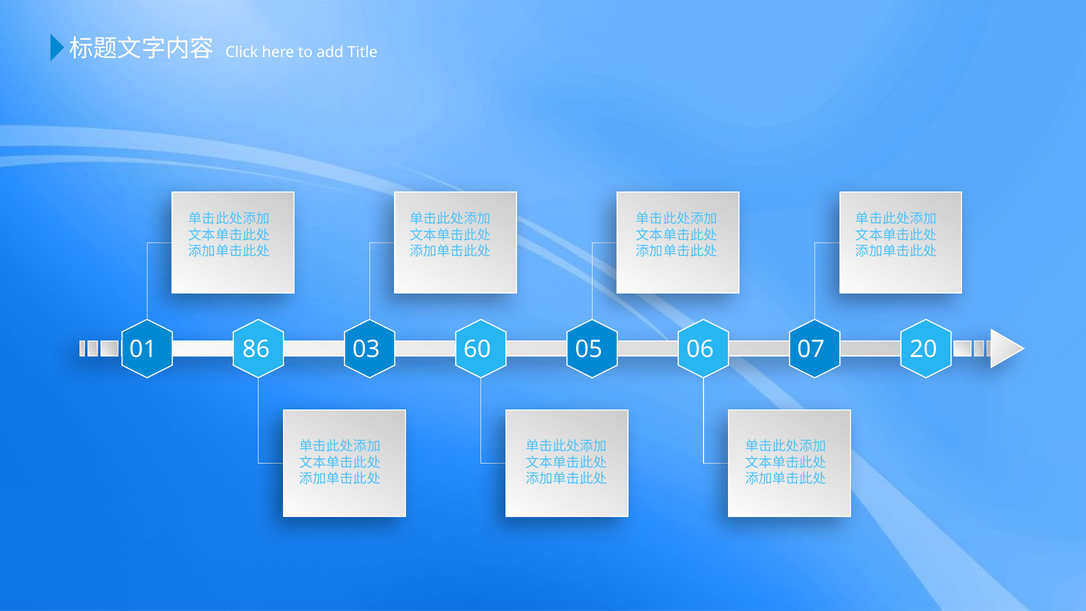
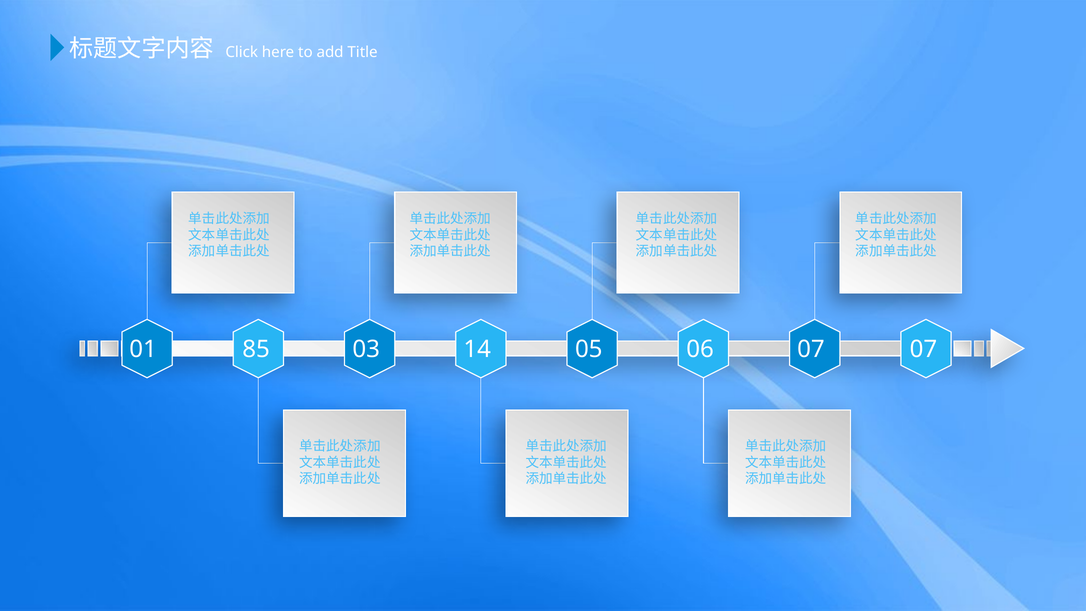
86: 86 -> 85 (256, 349)
60: 60 -> 14 (477, 349)
07 20: 20 -> 07 (923, 349)
